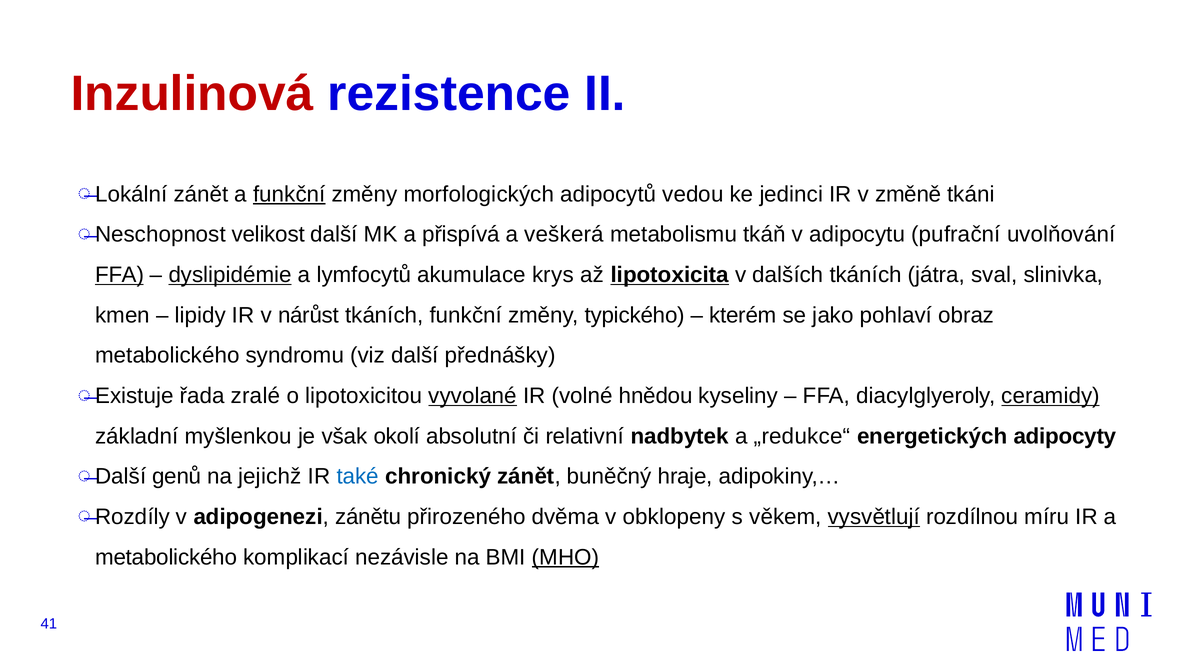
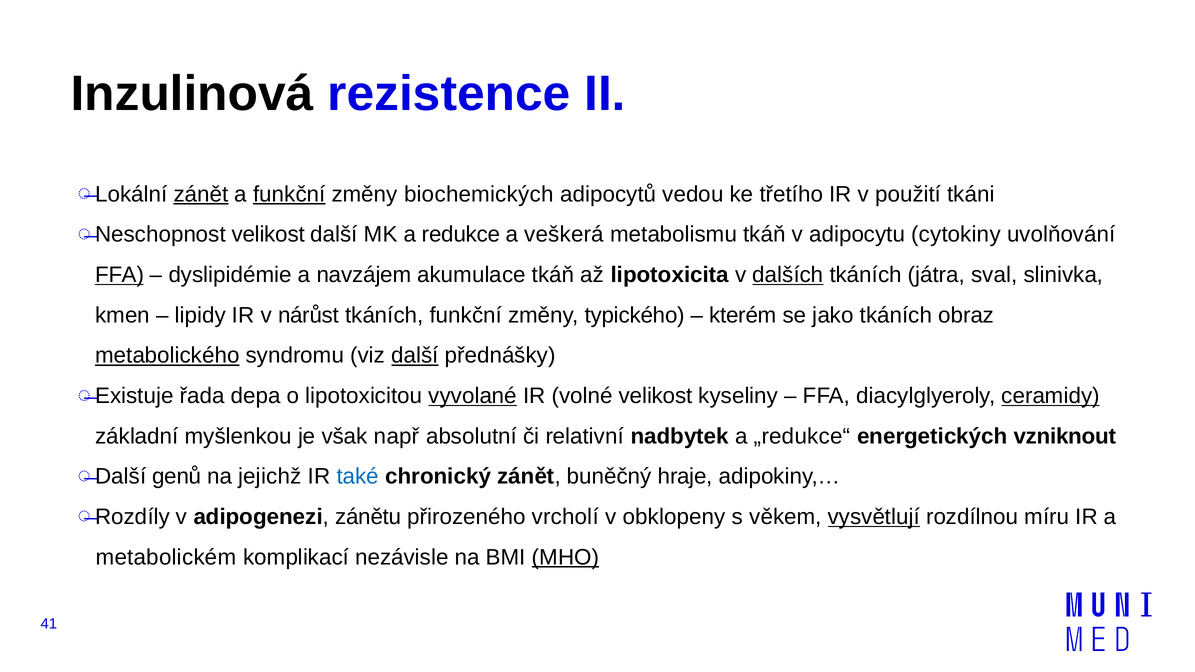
Inzulinová colour: red -> black (192, 94)
zánět underline: none -> present (201, 194)
morfologických: morfologických -> biochemických (479, 194)
jedinci: jedinci -> třetího (791, 194)
změně: změně -> použití (908, 194)
přispívá: přispívá -> redukce (461, 235)
pufrační: pufrační -> cytokiny (956, 235)
dyslipidémie underline: present -> none (230, 275)
lymfocytů: lymfocytů -> navzájem (364, 275)
akumulace krys: krys -> tkáň (553, 275)
lipotoxicita underline: present -> none (670, 275)
dalších underline: none -> present (788, 275)
jako pohlaví: pohlaví -> tkáních (896, 315)
metabolického underline: none -> present (167, 356)
další underline: none -> present (415, 356)
zralé: zralé -> depa (256, 396)
volné hnědou: hnědou -> velikost (656, 396)
okolí: okolí -> např (397, 436)
adipocyty: adipocyty -> vzniknout (1065, 436)
dvěma: dvěma -> vrcholí (565, 517)
metabolického: metabolického -> metabolickém (166, 557)
